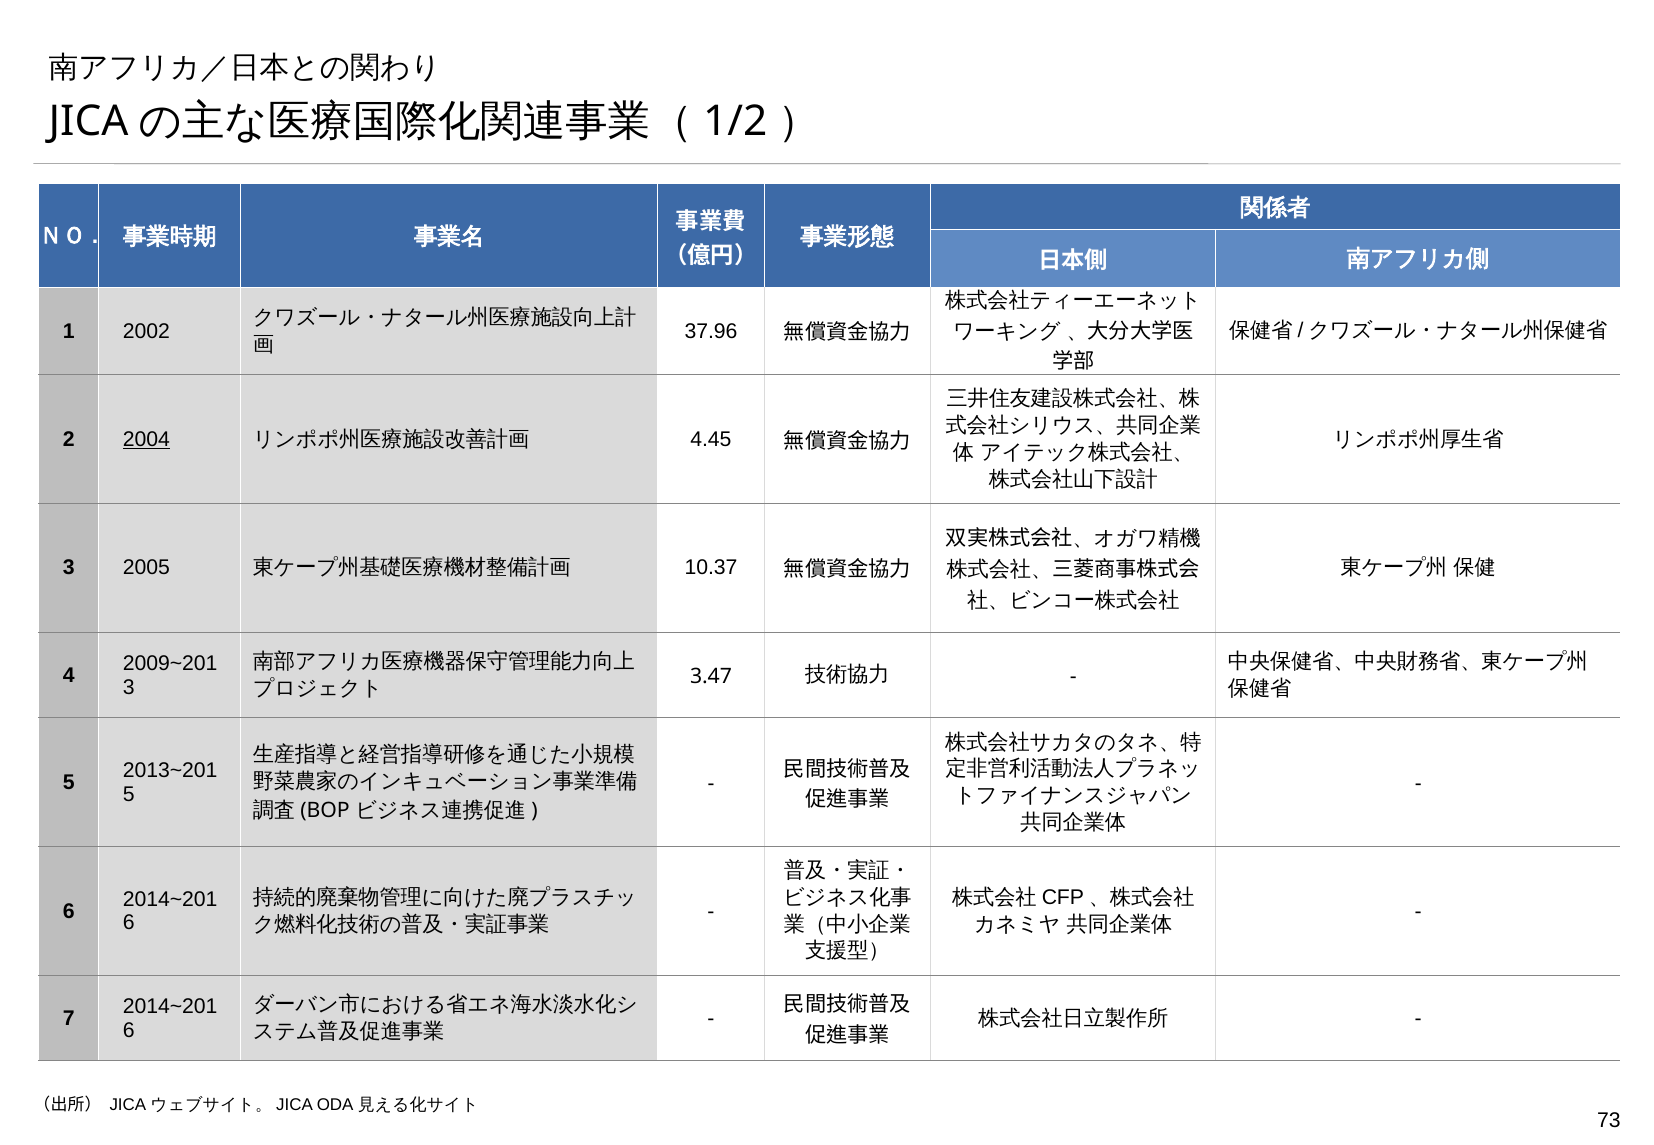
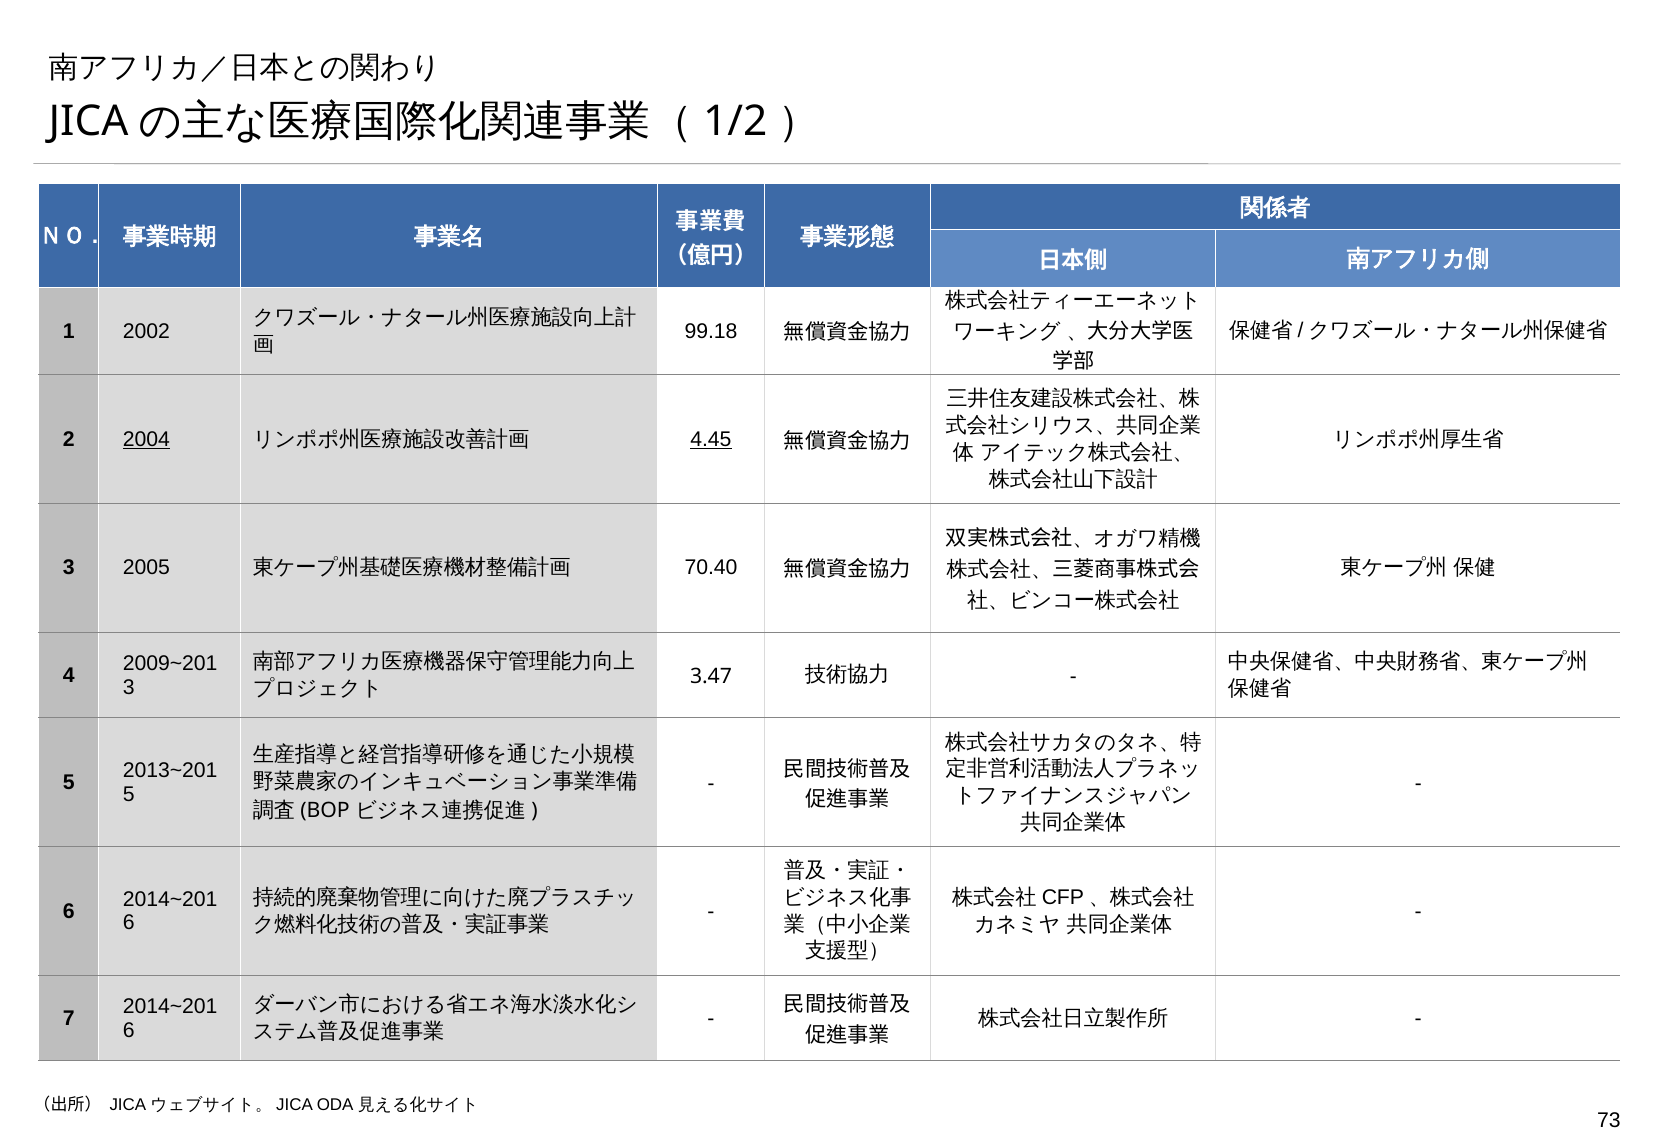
37.96: 37.96 -> 99.18 (711, 331)
4.45 underline: none -> present (711, 439)
10.37: 10.37 -> 70.40 (711, 568)
